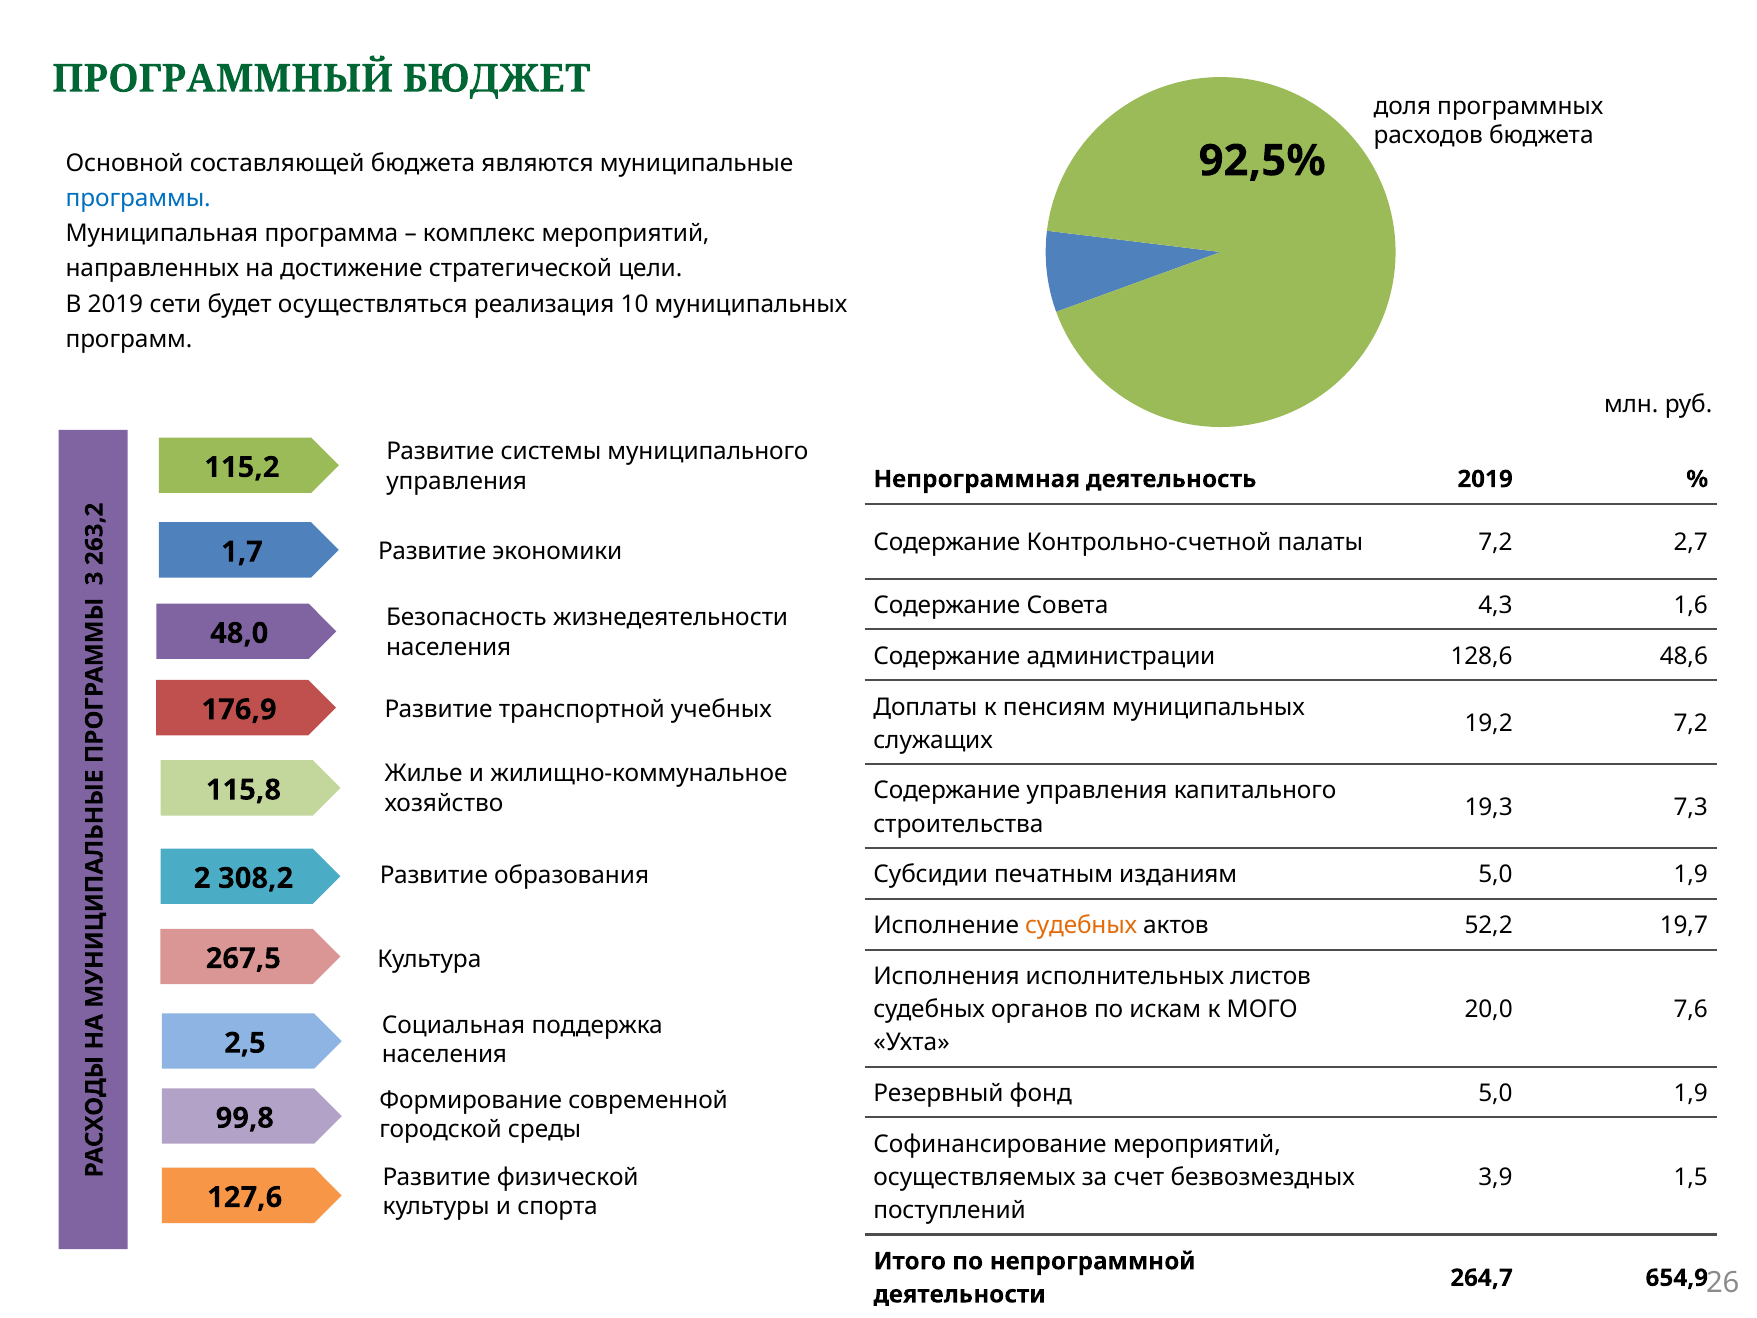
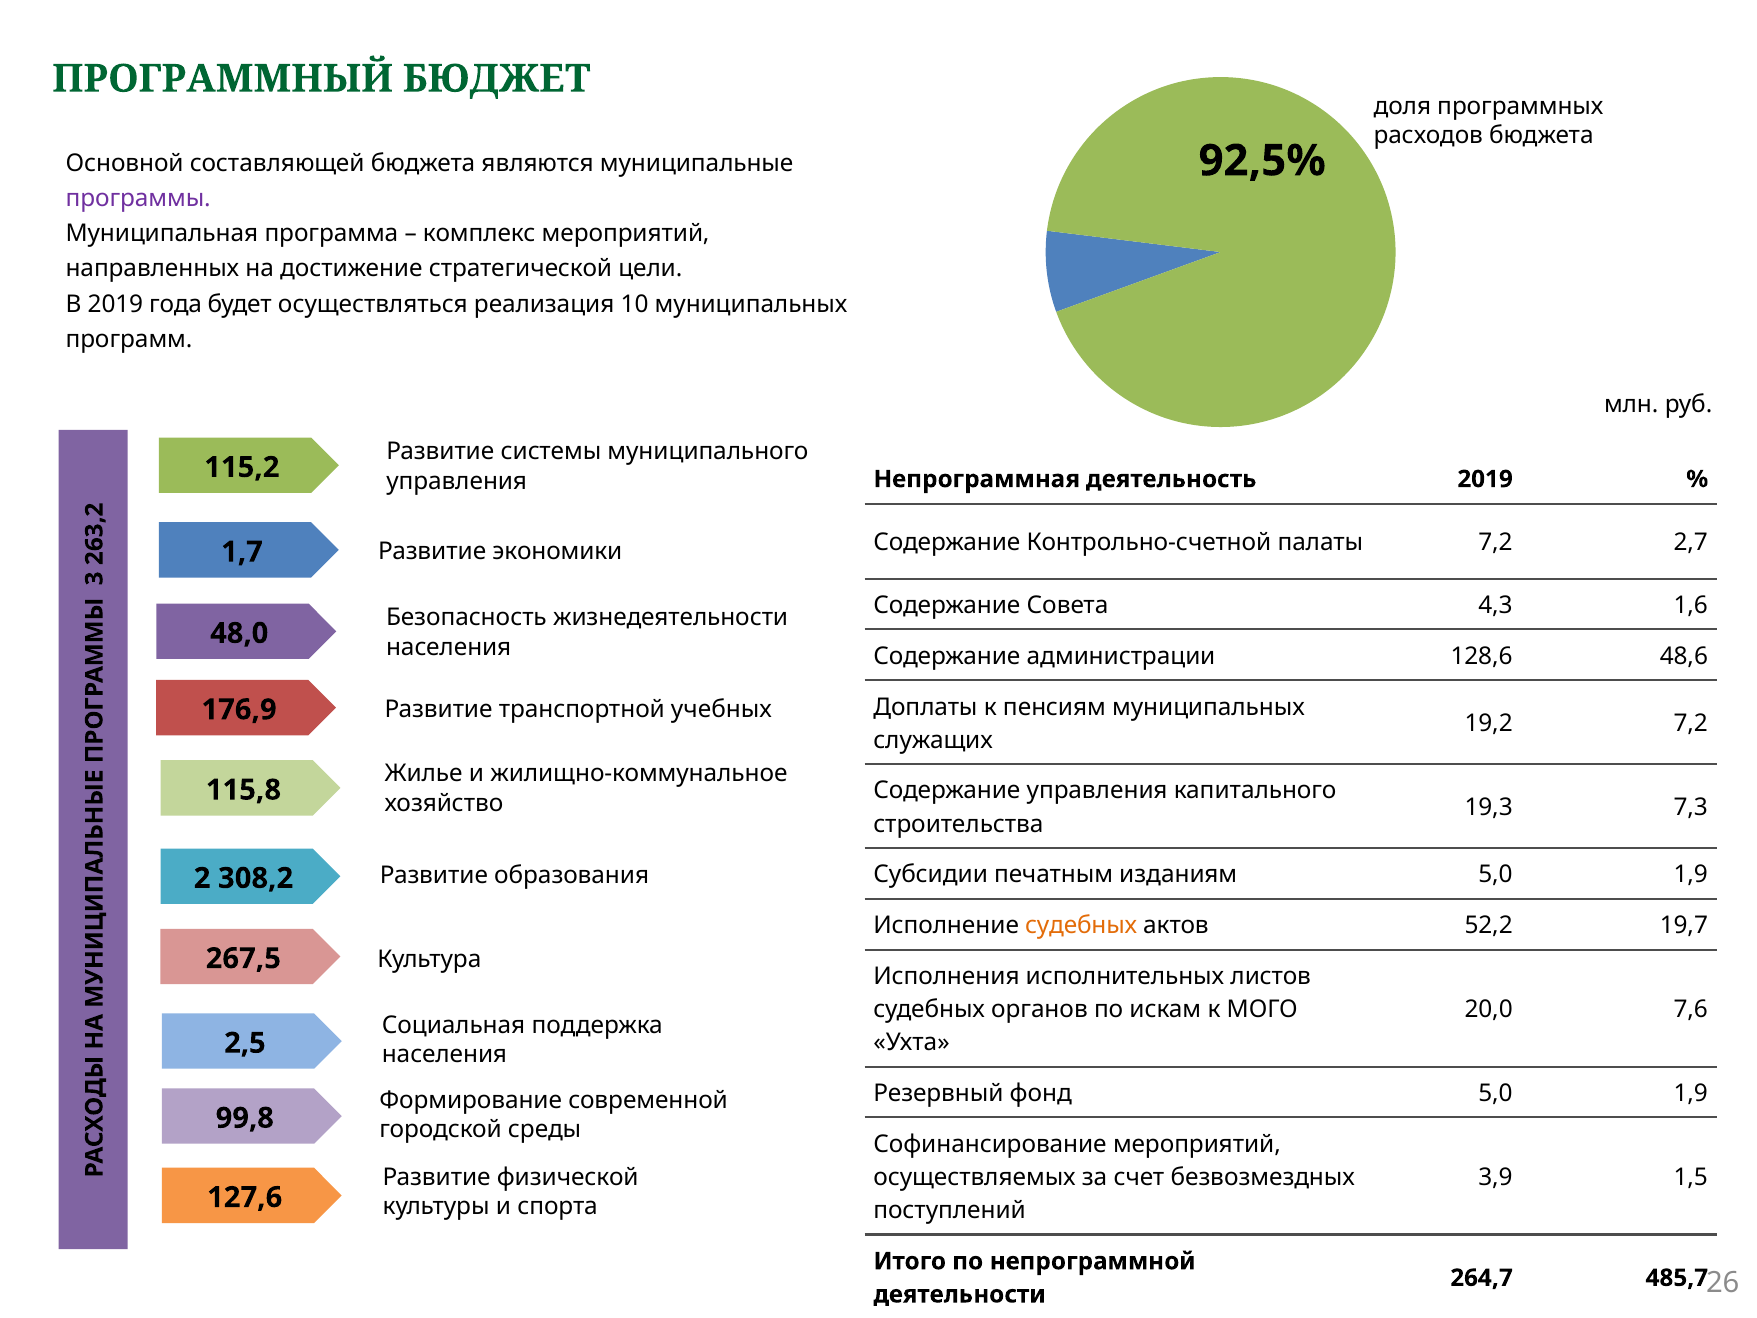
программы colour: blue -> purple (138, 198)
сети: сети -> года (176, 304)
654,9: 654,9 -> 485,7 (1677, 1278)
